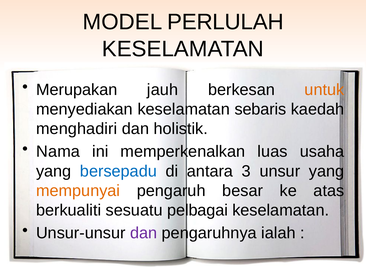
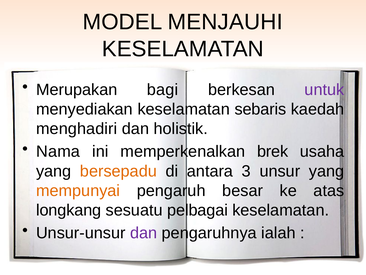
PERLULAH: PERLULAH -> MENJAUHI (225, 22)
jauh: jauh -> bagi (163, 89)
untuk colour: orange -> purple (324, 89)
luas: luas -> brek (273, 151)
bersepadu colour: blue -> orange (118, 171)
berkualiti: berkualiti -> longkang (69, 210)
